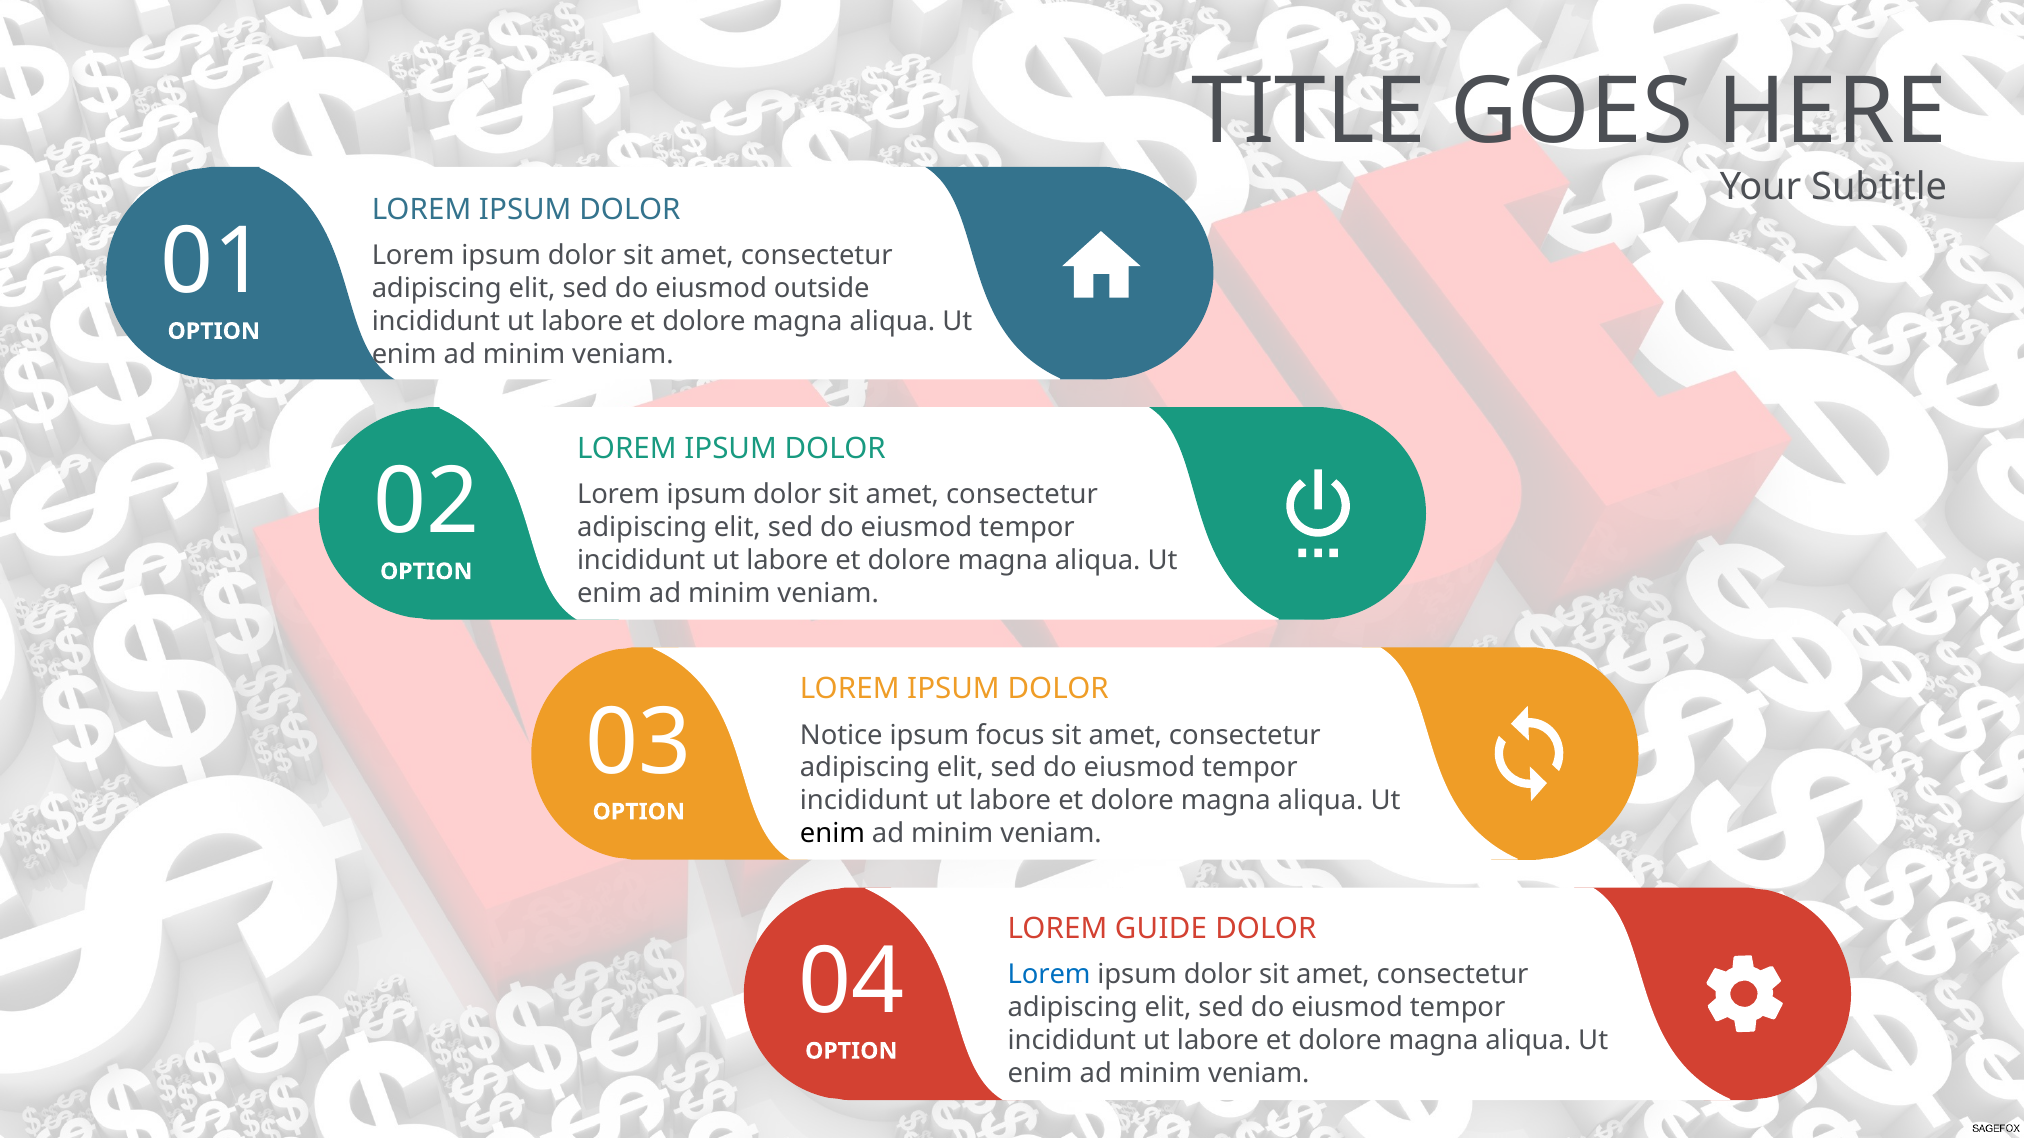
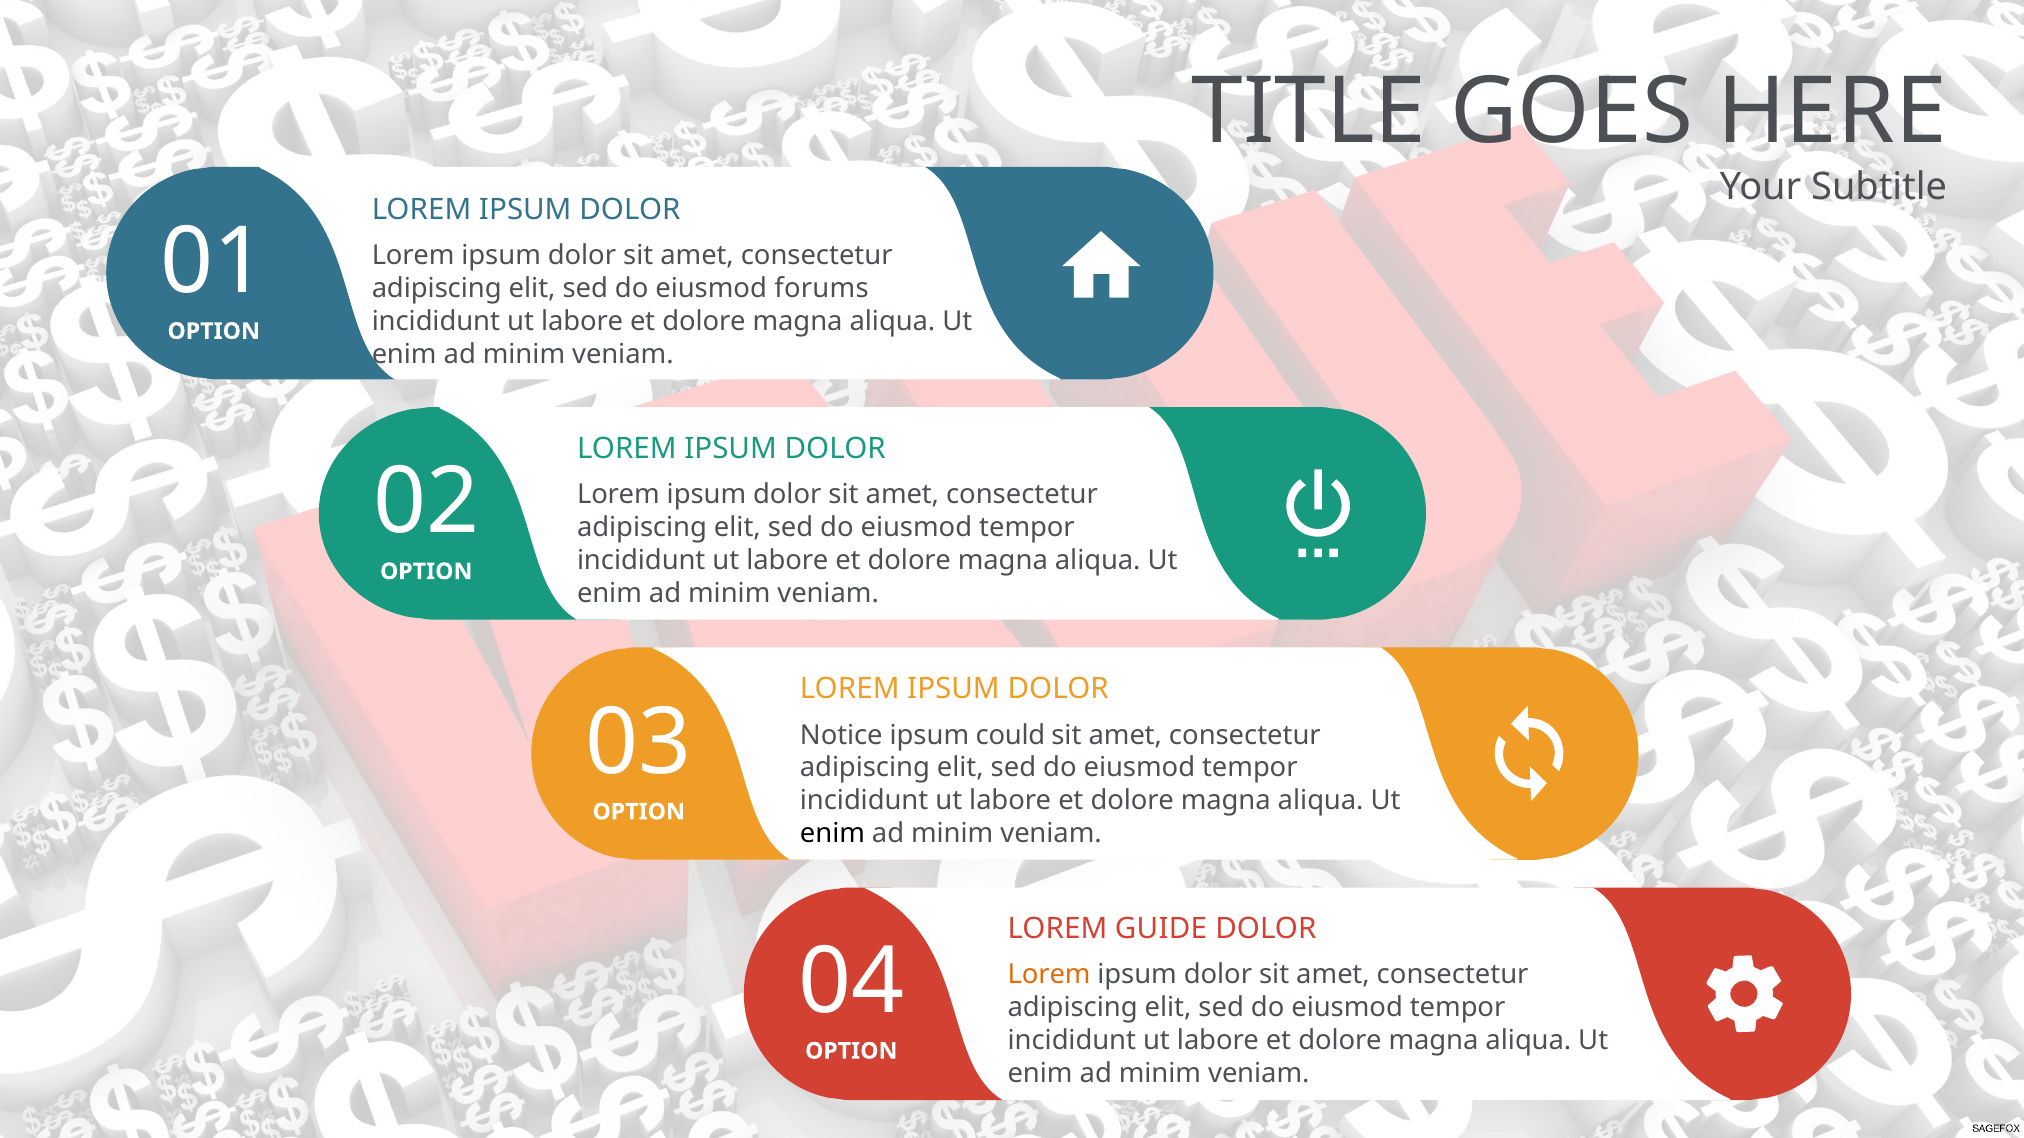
outside: outside -> forums (822, 288)
focus: focus -> could (1010, 735)
Lorem colour: blue -> orange (1049, 975)
